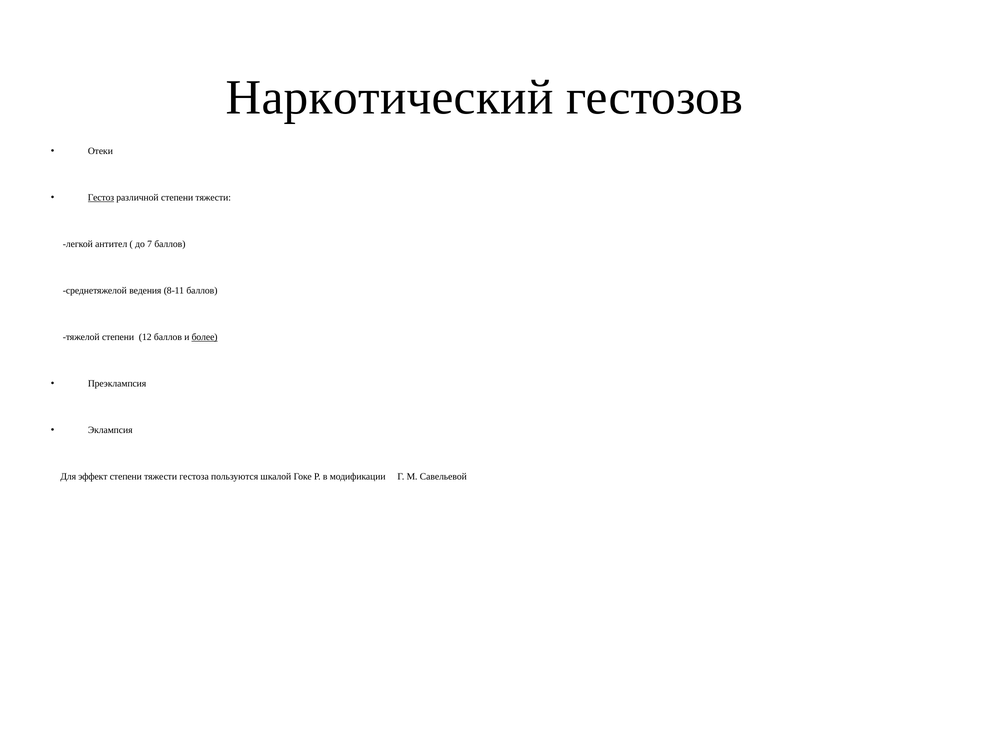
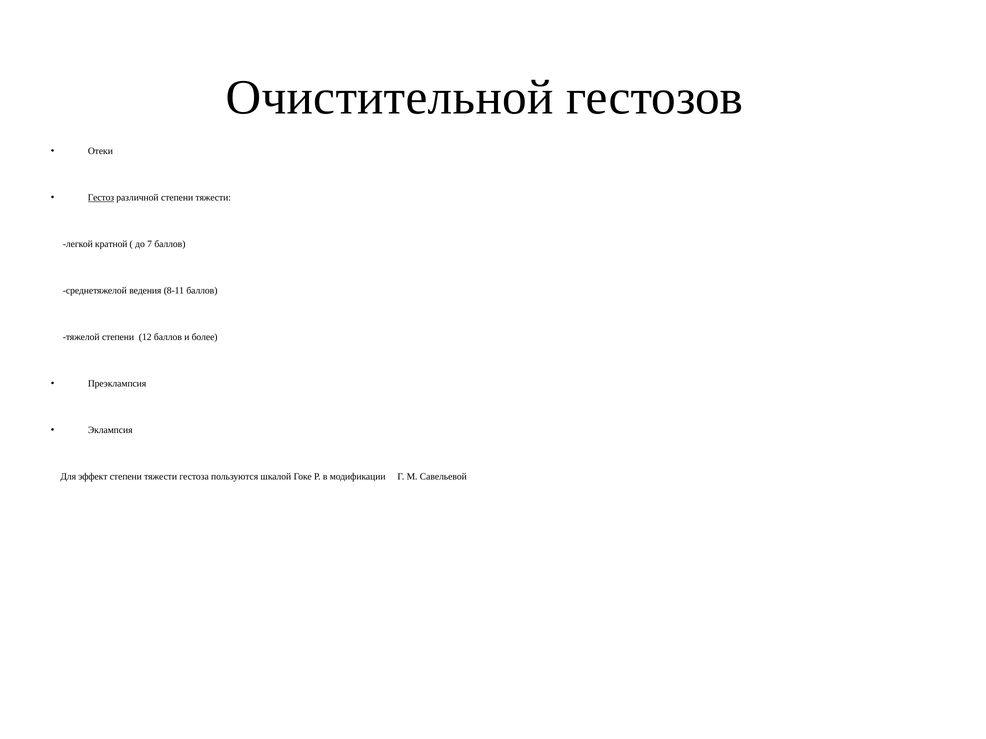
Наркотический: Наркотический -> Очистительной (390, 98)
антител: антител -> кратной (111, 244)
более underline: present -> none (205, 337)
